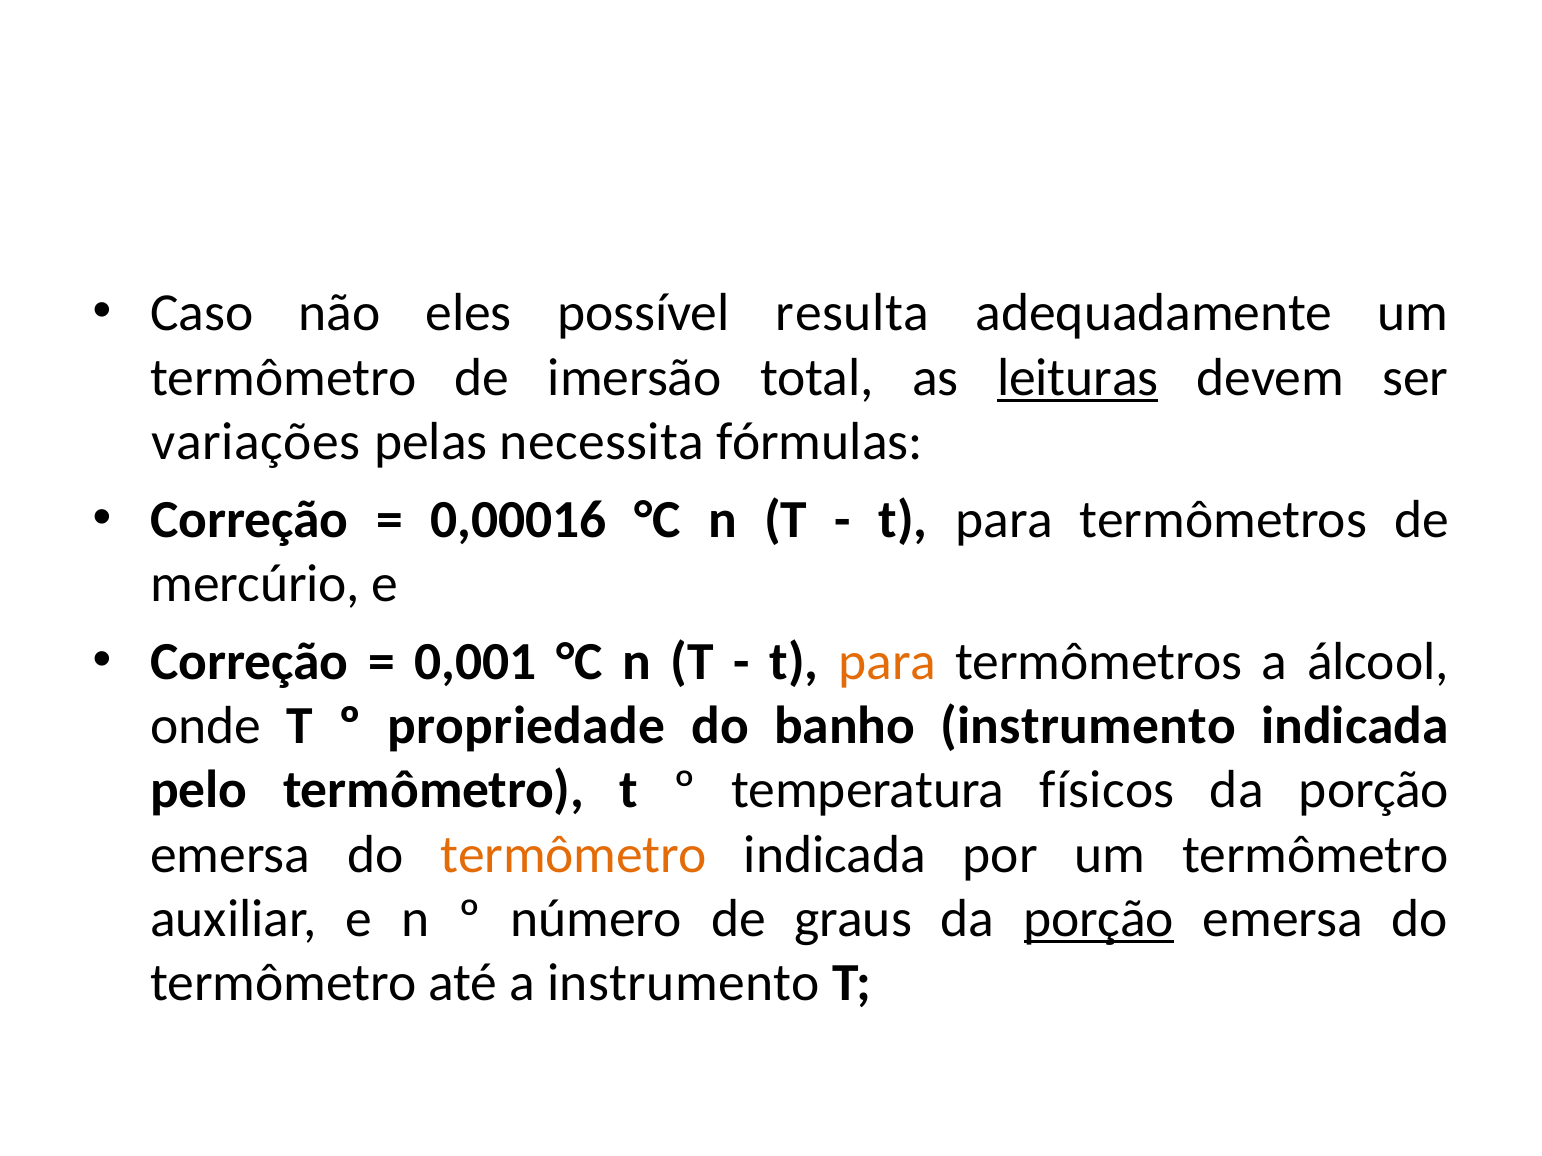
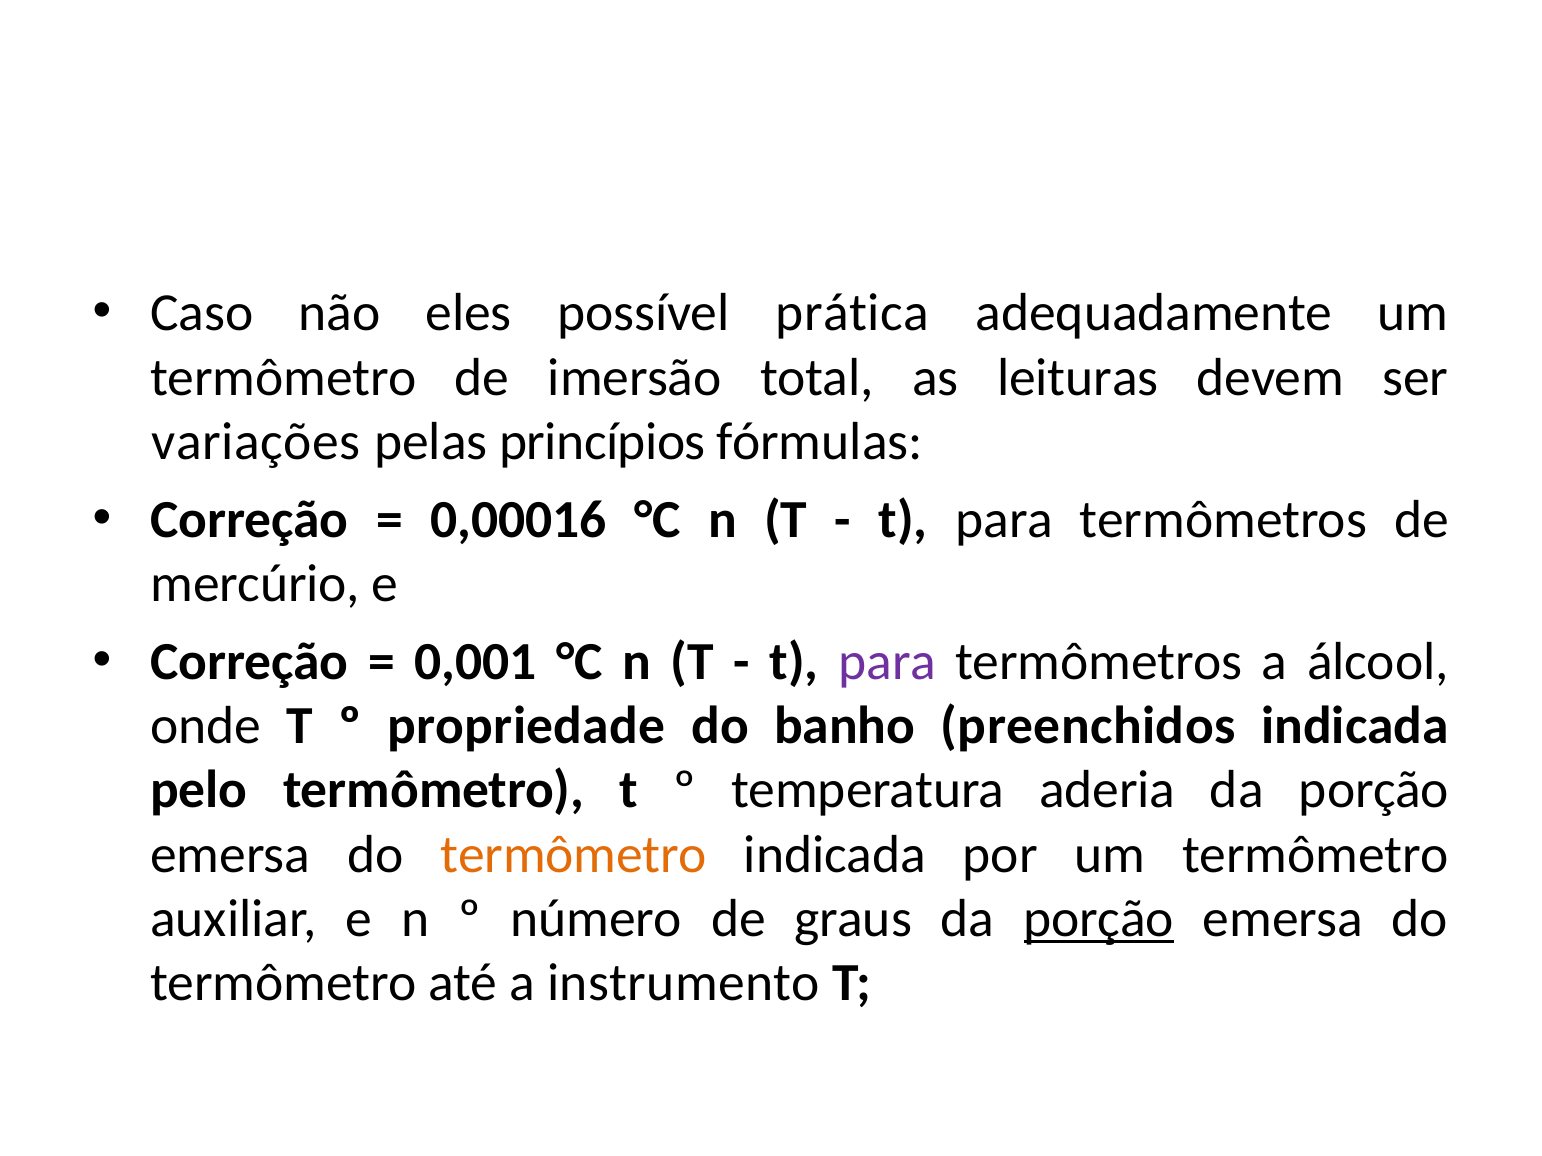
resulta: resulta -> prática (853, 313)
leituras underline: present -> none (1078, 378)
necessita: necessita -> princípios (602, 442)
para colour: orange -> purple (888, 662)
banho instrumento: instrumento -> preenchidos (1088, 726)
físicos: físicos -> aderia (1107, 790)
